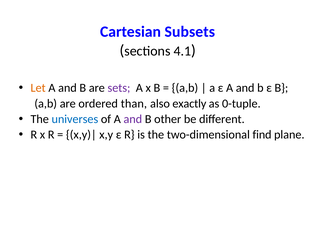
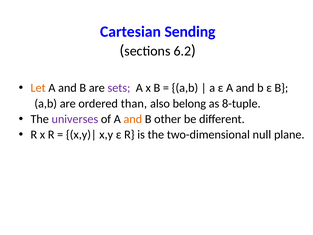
Subsets: Subsets -> Sending (190, 32)
4.1: 4.1 -> 6.2 (182, 51)
exactly: exactly -> belong (189, 103)
0-tuple: 0-tuple -> 8-tuple (241, 103)
universes colour: blue -> purple (75, 119)
and colour: purple -> orange (133, 119)
find: find -> null (262, 135)
